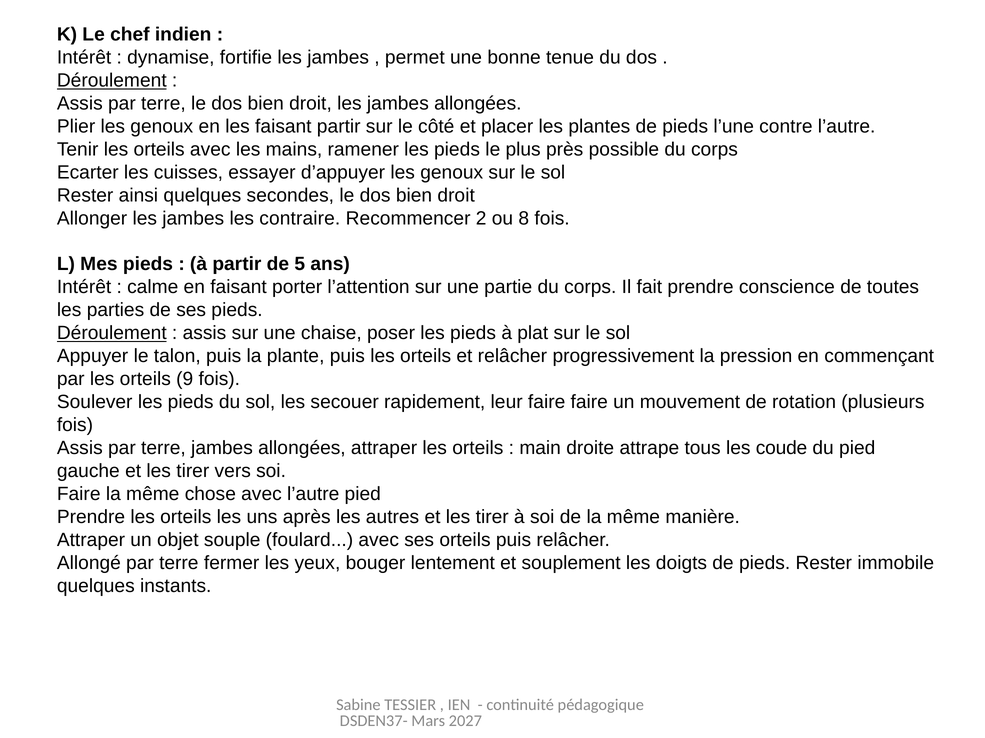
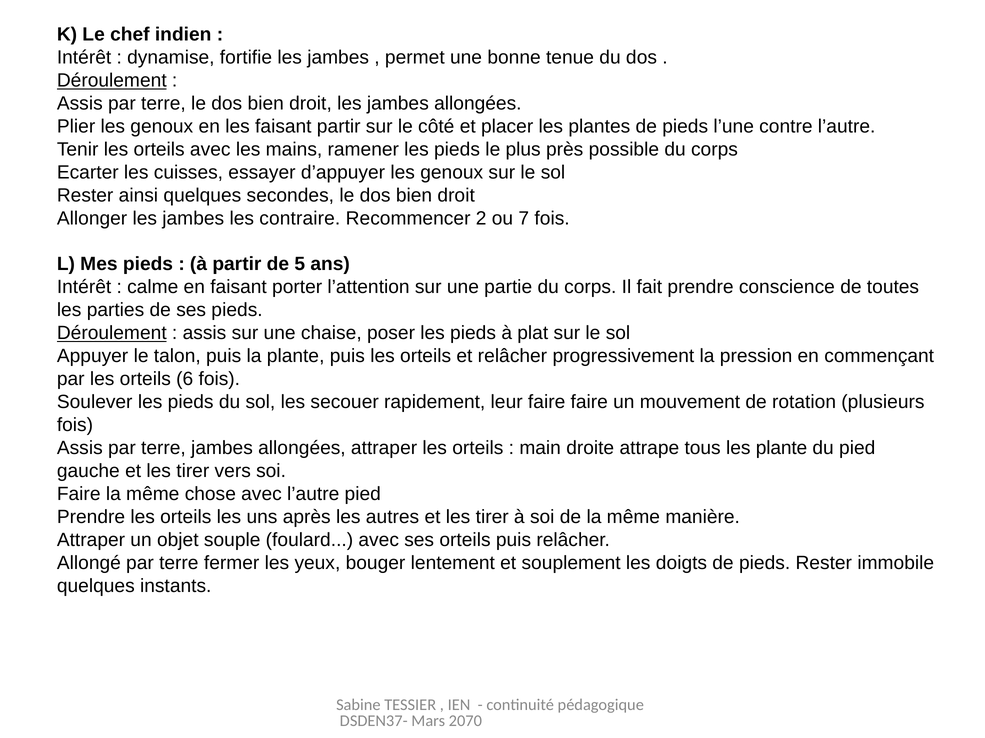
8: 8 -> 7 (524, 218)
9: 9 -> 6 (185, 379)
les coude: coude -> plante (782, 448)
2027: 2027 -> 2070 (465, 722)
